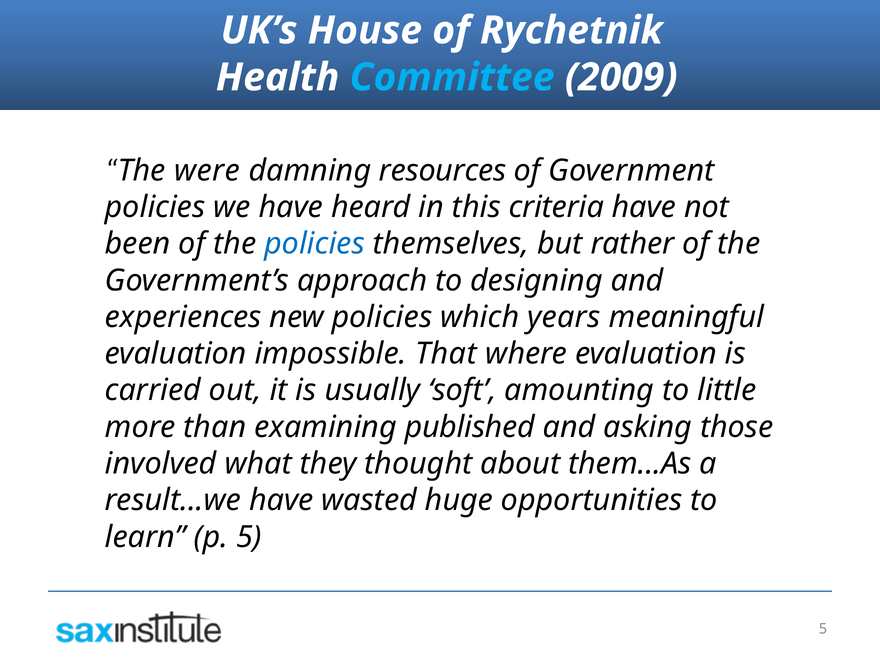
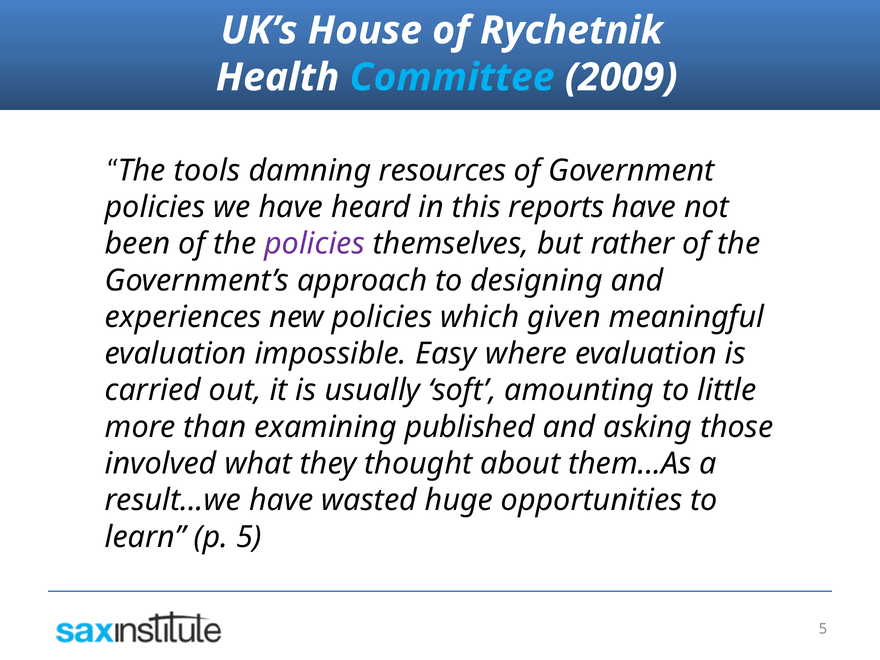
were: were -> tools (207, 170)
criteria: criteria -> reports (556, 207)
policies colour: blue -> purple (315, 244)
years: years -> given (564, 317)
That: That -> Easy (446, 354)
